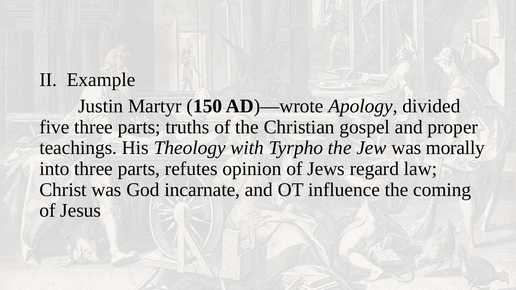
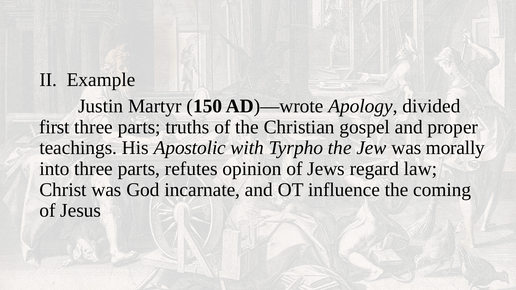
five: five -> first (54, 127)
Theology: Theology -> Apostolic (190, 148)
